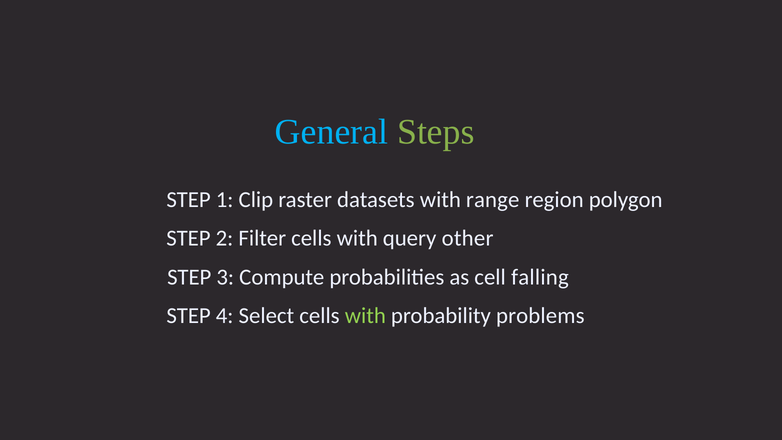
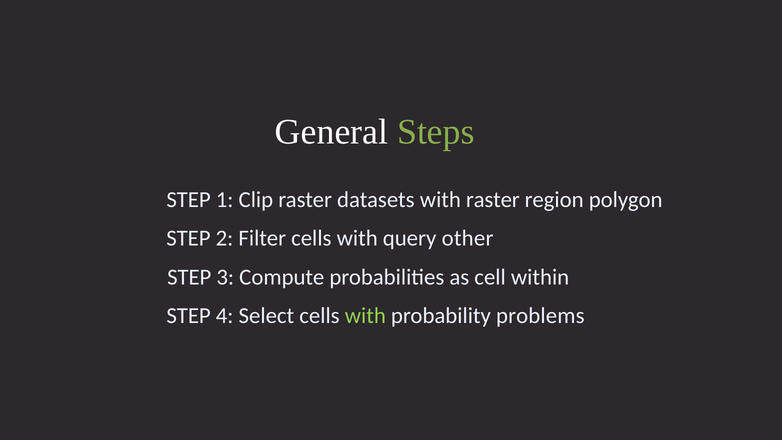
General colour: light blue -> white (331, 132)
with range: range -> raster (493, 200)
falling: falling -> within (540, 277)
